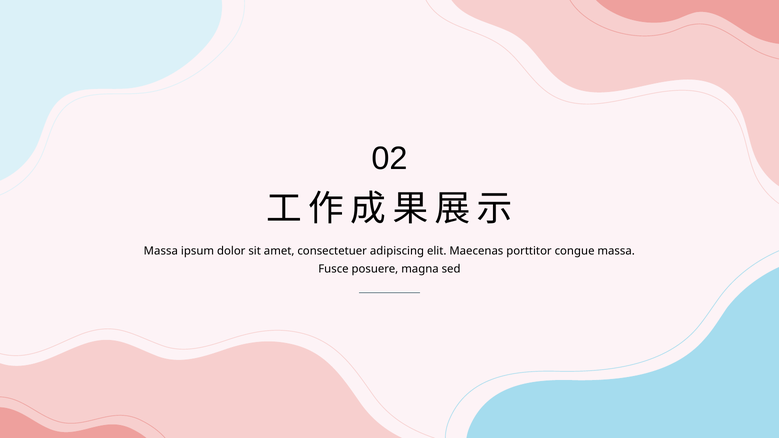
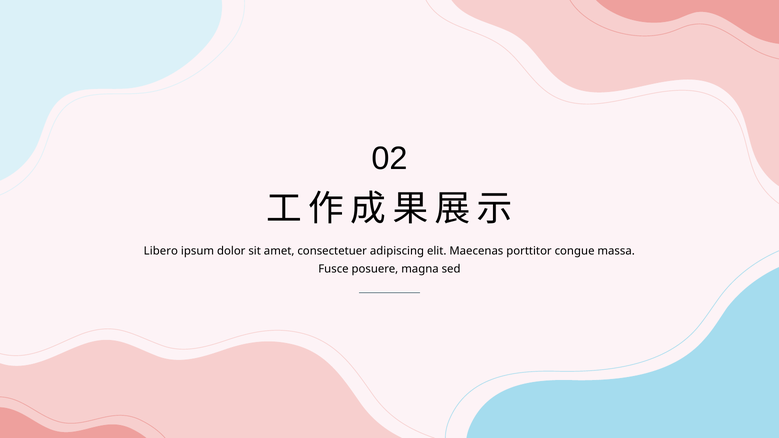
Massa: Massa -> Libero (161, 251)
